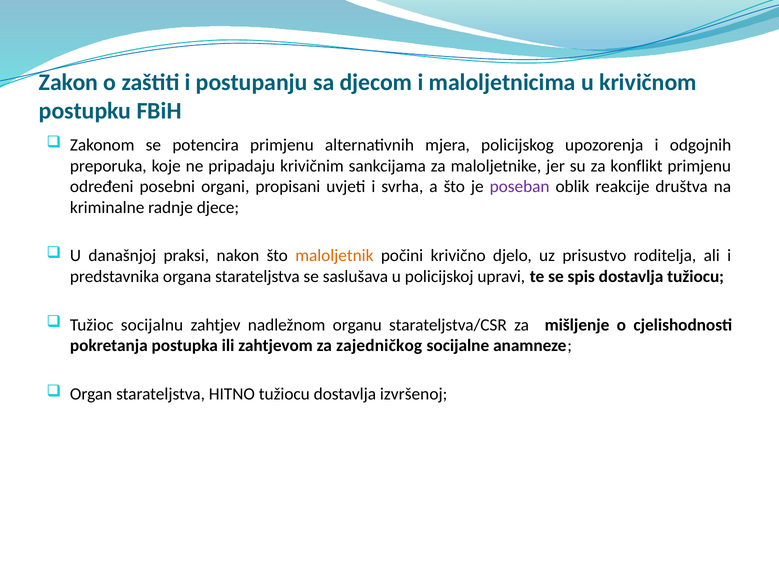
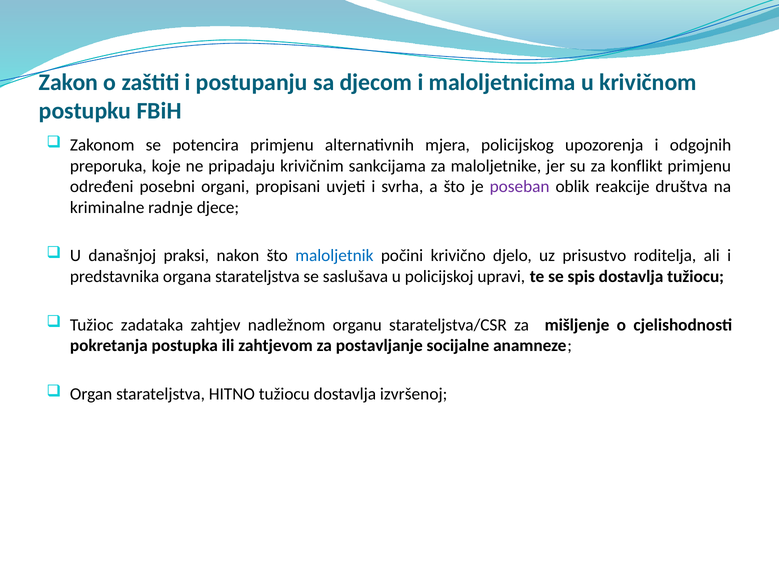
maloljetnik colour: orange -> blue (334, 256)
socijalnu: socijalnu -> zadataka (152, 325)
zajedničkog: zajedničkog -> postavljanje (379, 346)
